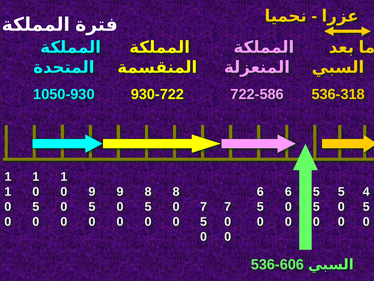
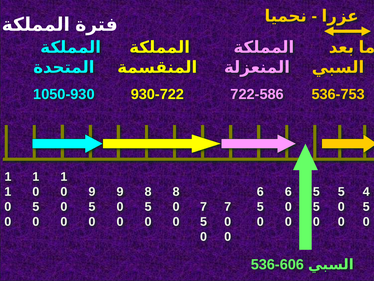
536-318: 536-318 -> 536-753 (338, 94)
